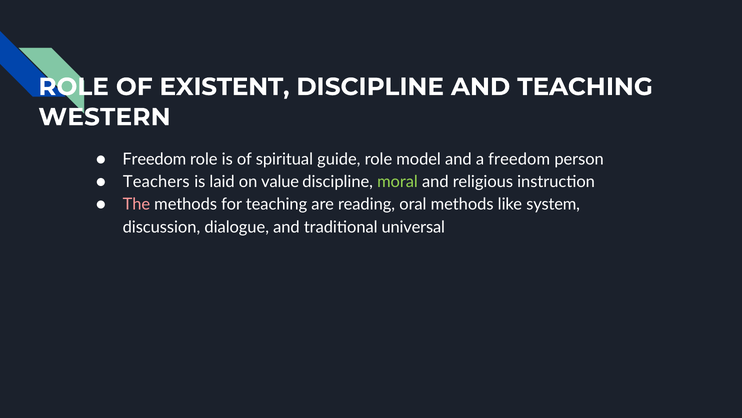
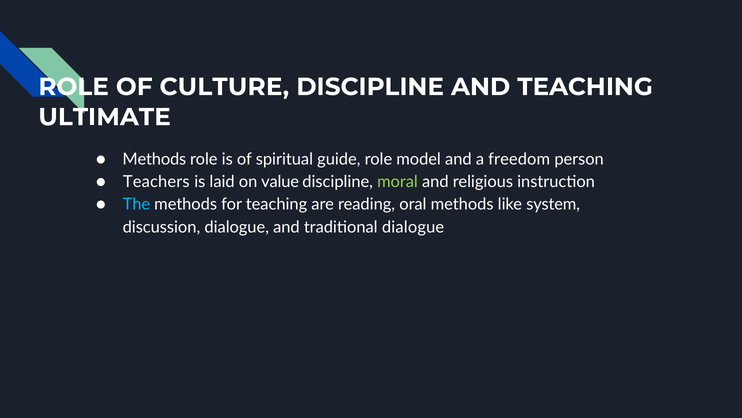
EXISTENT: EXISTENT -> CULTURE (224, 87)
WESTERN: WESTERN -> ULTIMATE (105, 117)
Freedom: Freedom -> Methods (154, 159)
The colour: pink -> light blue (136, 204)
traditional universal: universal -> dialogue (413, 227)
